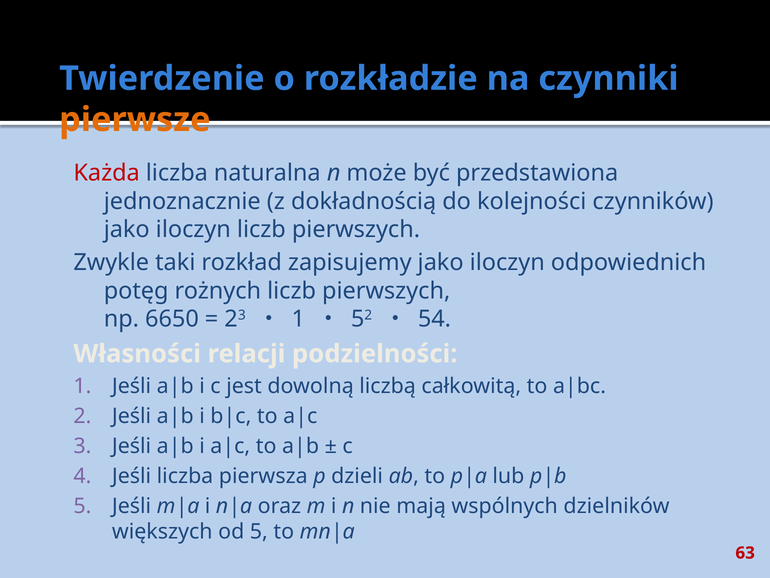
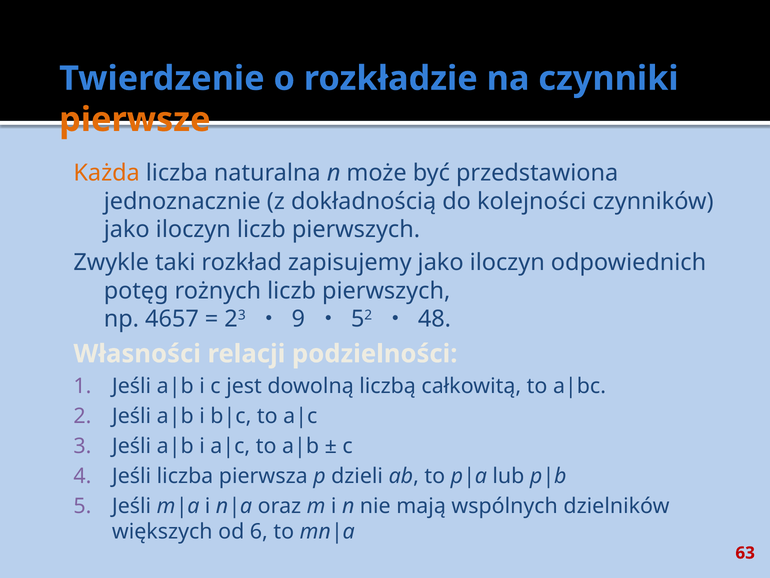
Każda colour: red -> orange (107, 173)
6650: 6650 -> 4657 (172, 319)
1: 1 -> 9 (298, 319)
54: 54 -> 48 (434, 319)
od 5: 5 -> 6 (259, 531)
